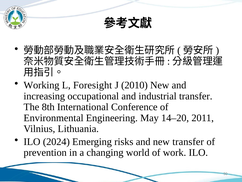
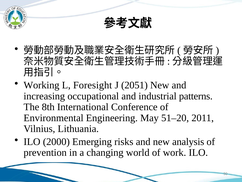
2010: 2010 -> 2051 (134, 85)
industrial transfer: transfer -> patterns (196, 96)
14–20: 14–20 -> 51–20 (175, 118)
2024: 2024 -> 2000 (56, 141)
new transfer: transfer -> analysis (188, 141)
